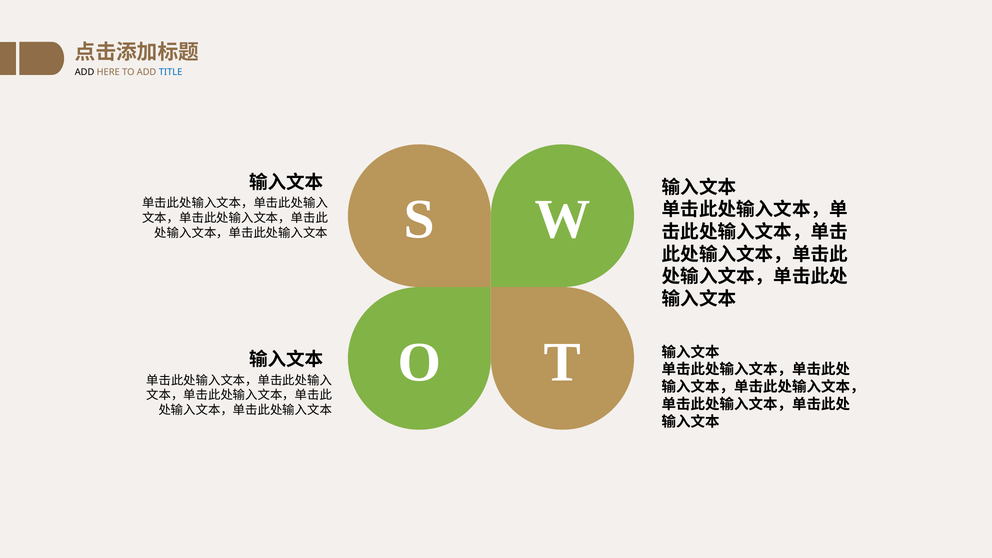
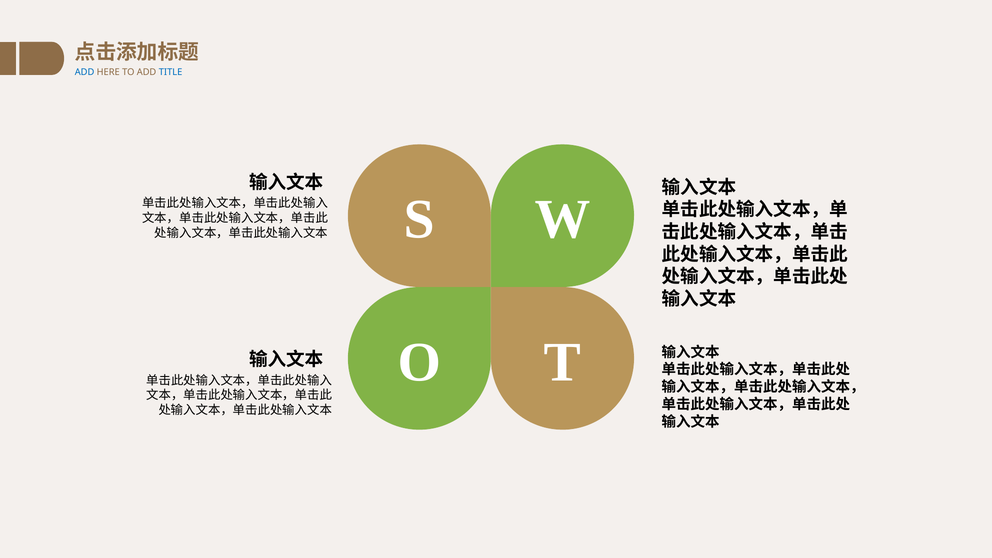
ADD colour: black -> blue (85, 72)
